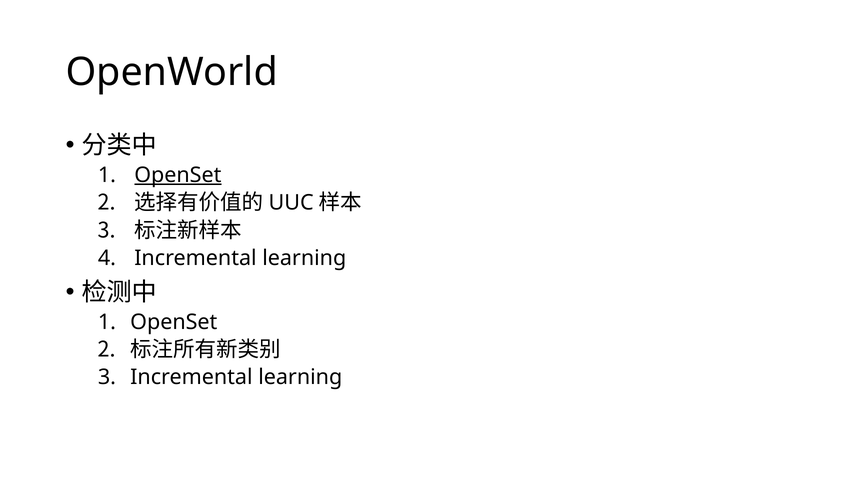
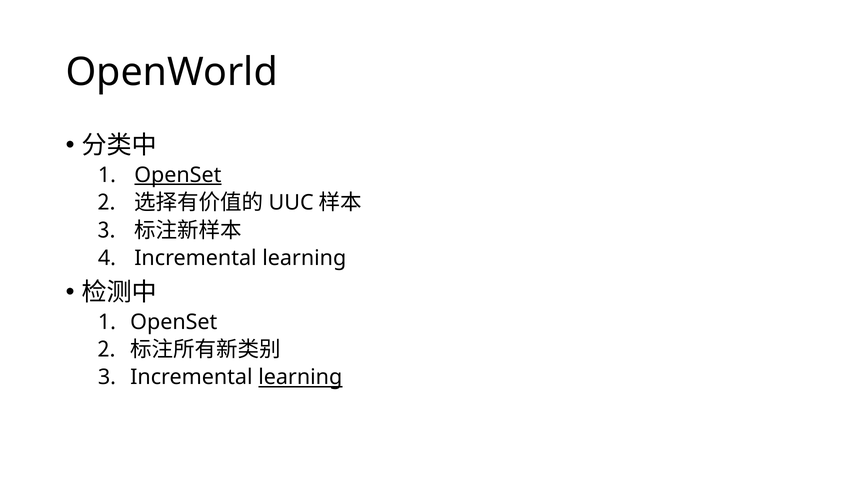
learning underline: none -> present (300, 378)
